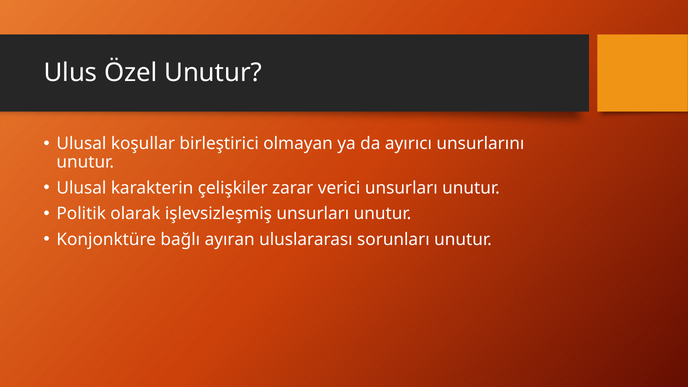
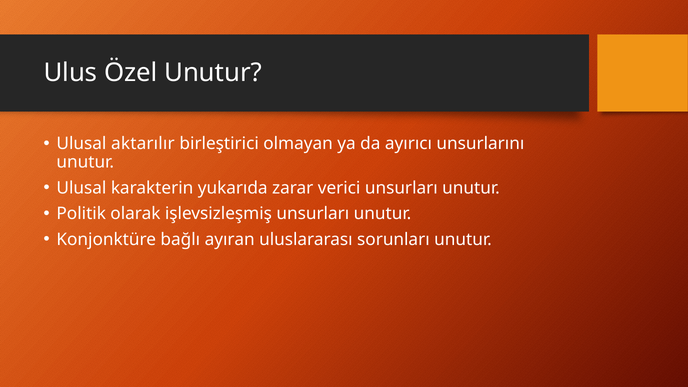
koşullar: koşullar -> aktarılır (143, 144)
çelişkiler: çelişkiler -> yukarıda (233, 188)
